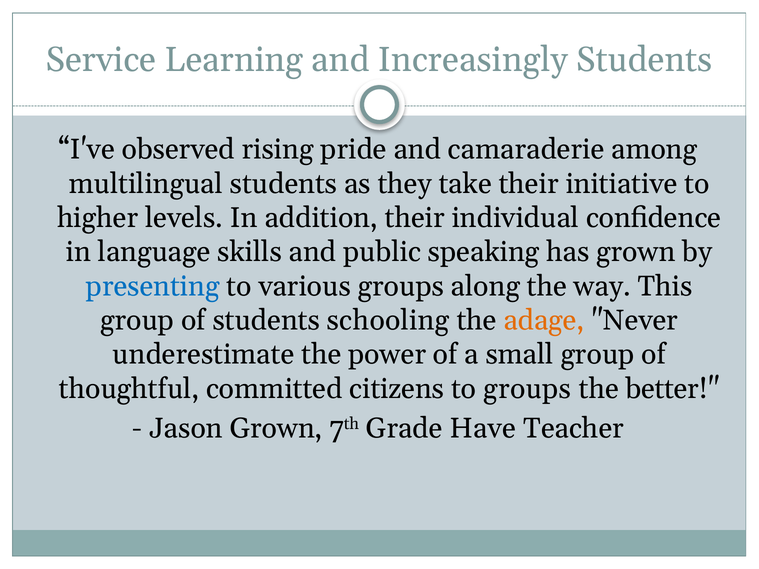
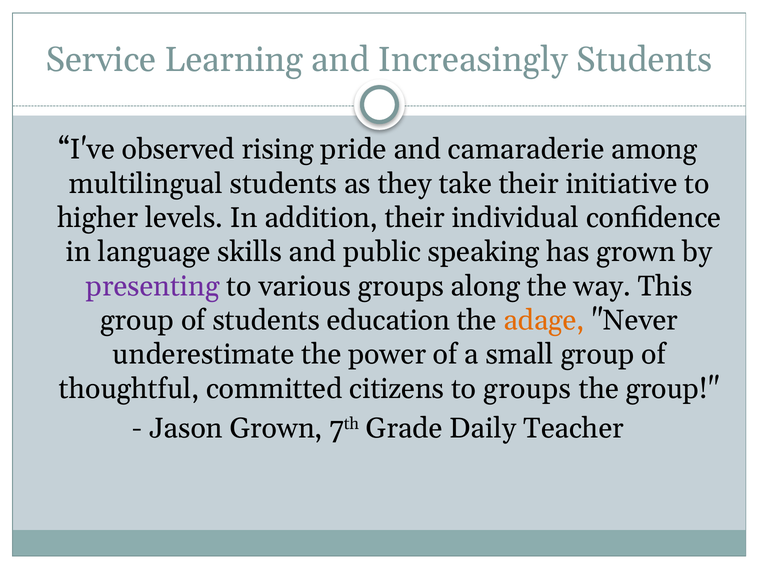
presenting colour: blue -> purple (153, 286)
schooling: schooling -> education (388, 320)
the better: better -> group (673, 389)
Have: Have -> Daily (483, 429)
